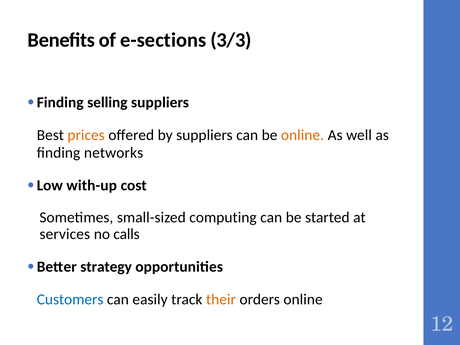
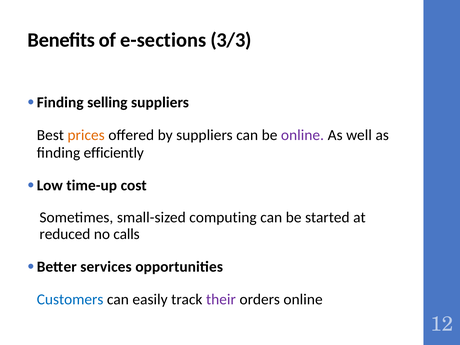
online colour: orange -> purple (303, 135)
networks: networks -> efficiently (114, 153)
with-up: with-up -> time-up (92, 186)
services: services -> reduced (65, 234)
strategy: strategy -> services (106, 267)
their colour: orange -> purple (221, 300)
